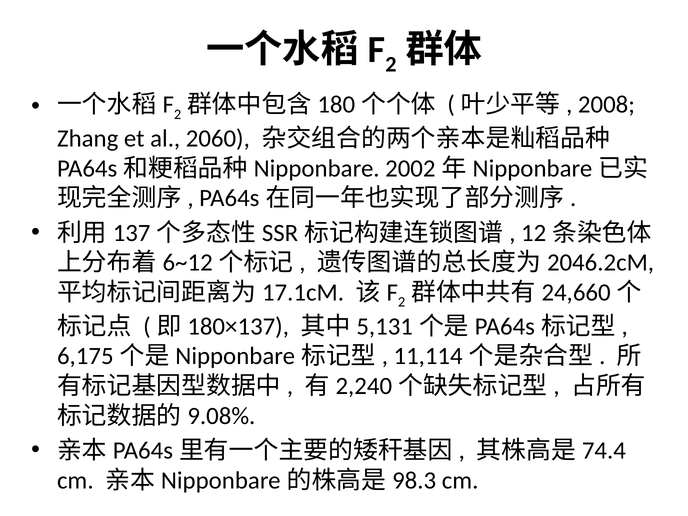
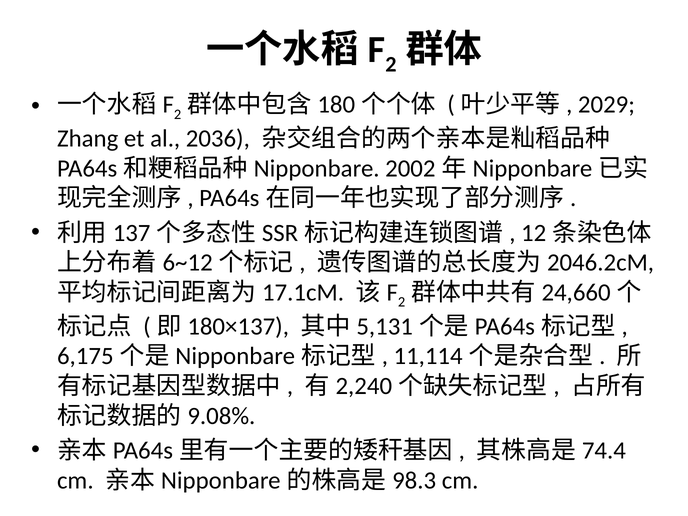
2008: 2008 -> 2029 (606, 105)
2060: 2060 -> 2036 (218, 139)
